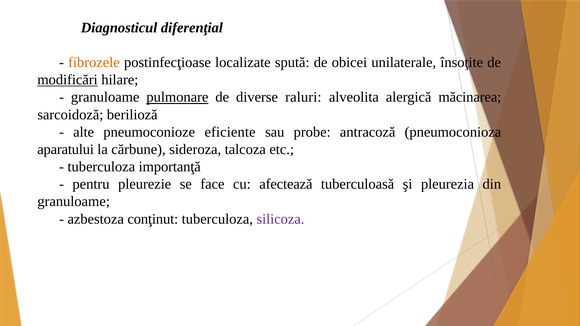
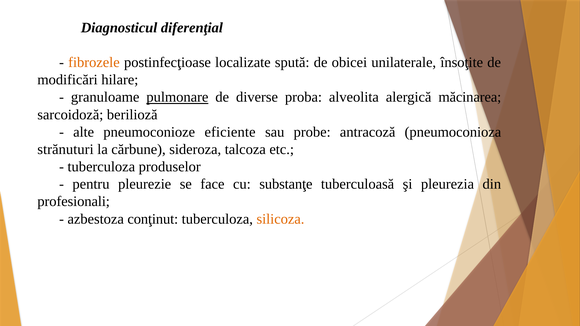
modificări underline: present -> none (68, 80)
raluri: raluri -> proba (303, 97)
aparatului: aparatului -> strănuturi (65, 149)
importanţă: importanţă -> produselor (170, 167)
afectează: afectează -> substanţe (286, 184)
granuloame: granuloame -> profesionali (74, 202)
silicoza colour: purple -> orange (280, 219)
